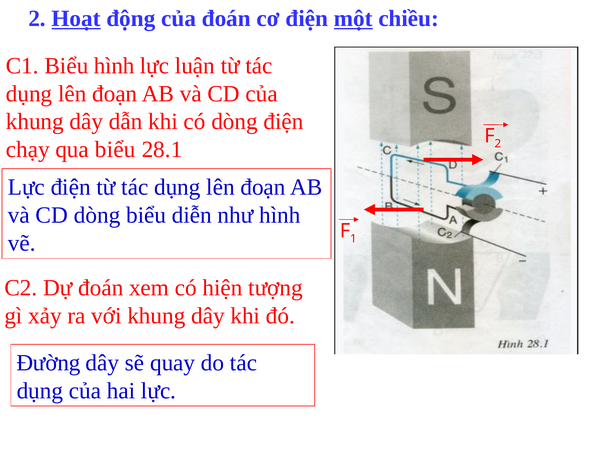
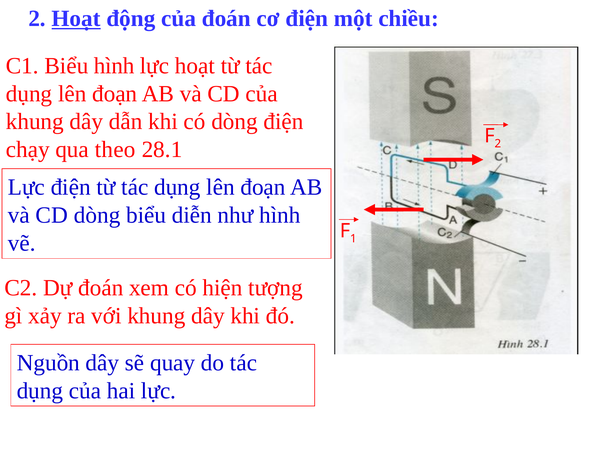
một underline: present -> none (353, 19)
lực luận: luận -> hoạt (195, 66)
qua biểu: biểu -> theo (115, 149)
Đường: Đường -> Nguồn (48, 362)
